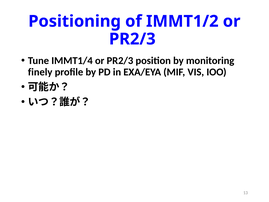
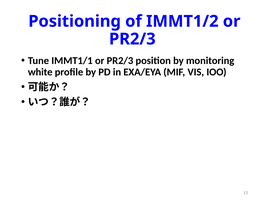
IMMT1/4: IMMT1/4 -> IMMT1/1 (72, 61)
finely: finely -> white (40, 72)
